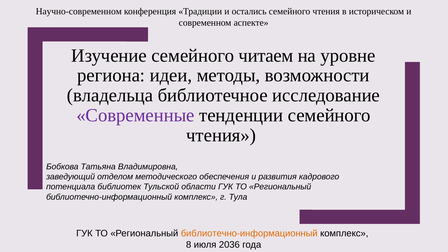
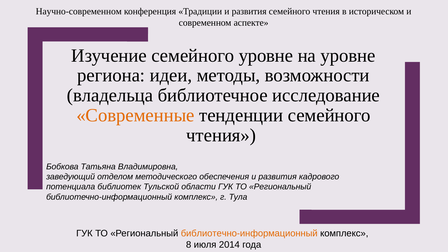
Традиции и остались: остались -> развития (249, 11)
семейного читаем: читаем -> уровне (266, 56)
Современные colour: purple -> orange (135, 115)
2036: 2036 -> 2014 (229, 245)
